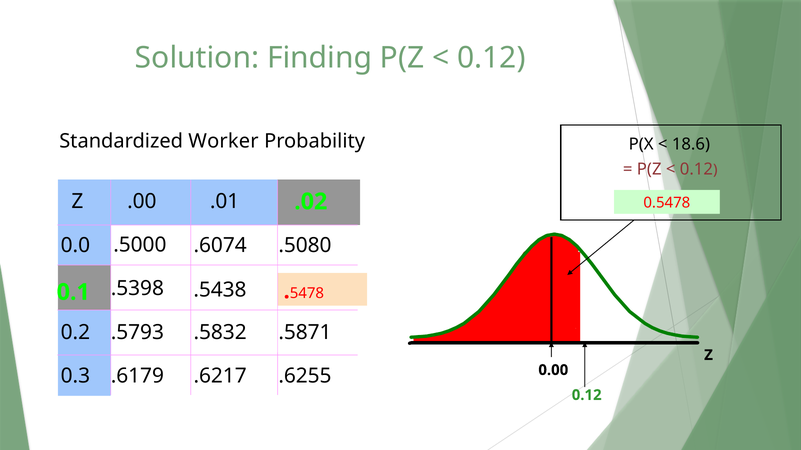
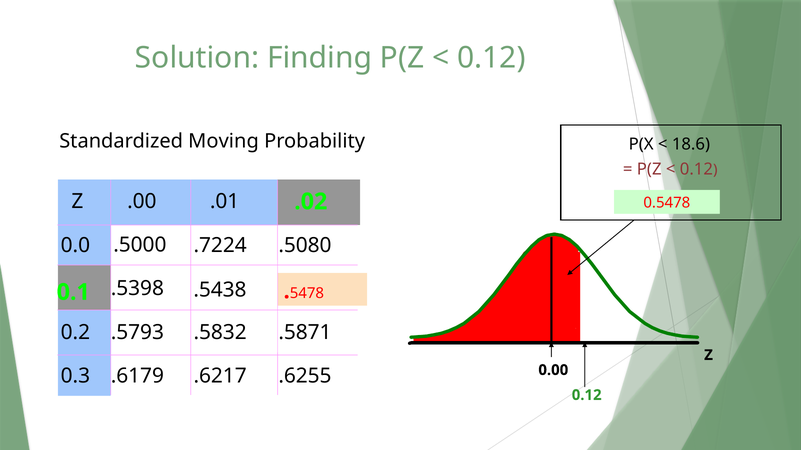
Worker: Worker -> Moving (224, 141)
.6074: .6074 -> .7224 (220, 245)
